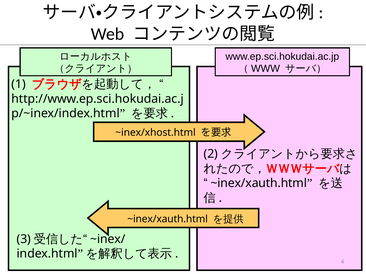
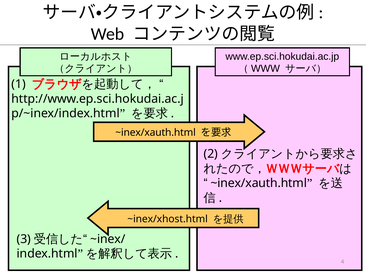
~inex/xhost.html: ~inex/xhost.html -> ~inex/xauth.html (156, 133)
~inex/xauth.html: ~inex/xauth.html -> ~inex/xhost.html (168, 219)
